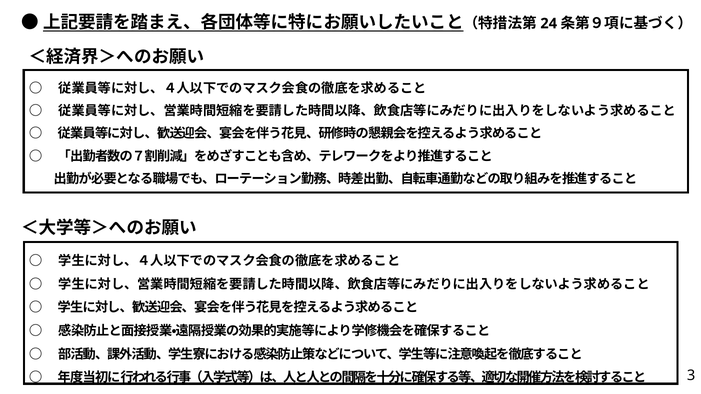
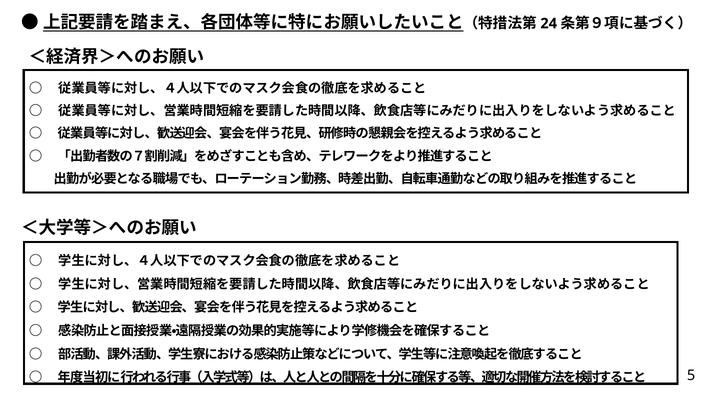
3: 3 -> 5 (691, 376)
